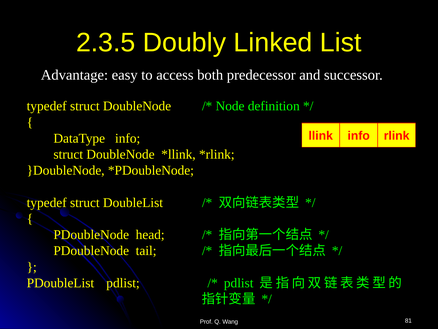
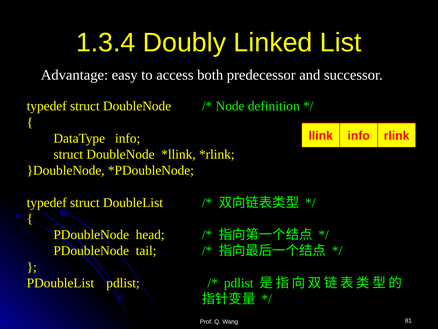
2.3.5: 2.3.5 -> 1.3.4 (106, 42)
